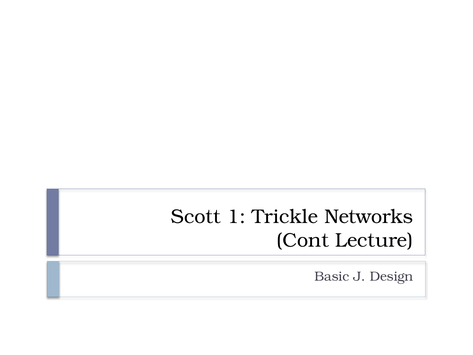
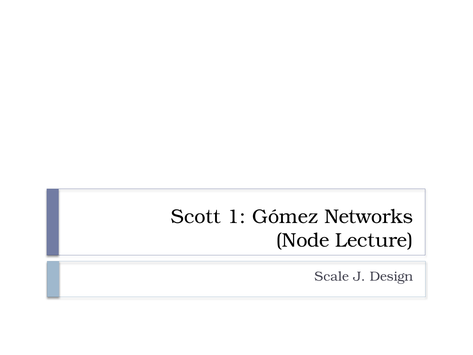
Trickle: Trickle -> Gómez (285, 217)
Cont: Cont -> Node (303, 240)
Basic: Basic -> Scale (332, 276)
